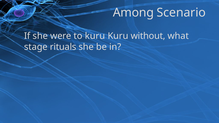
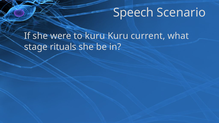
Among: Among -> Speech (133, 13)
without: without -> current (148, 36)
